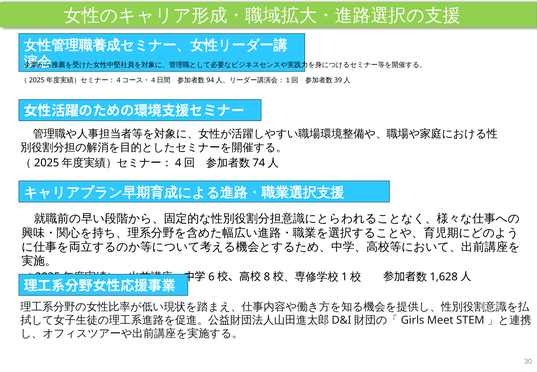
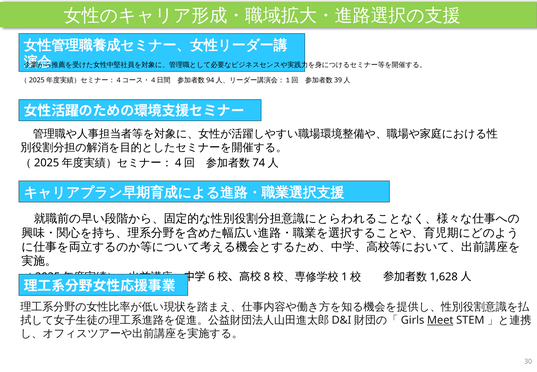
Meet underline: none -> present (440, 320)
